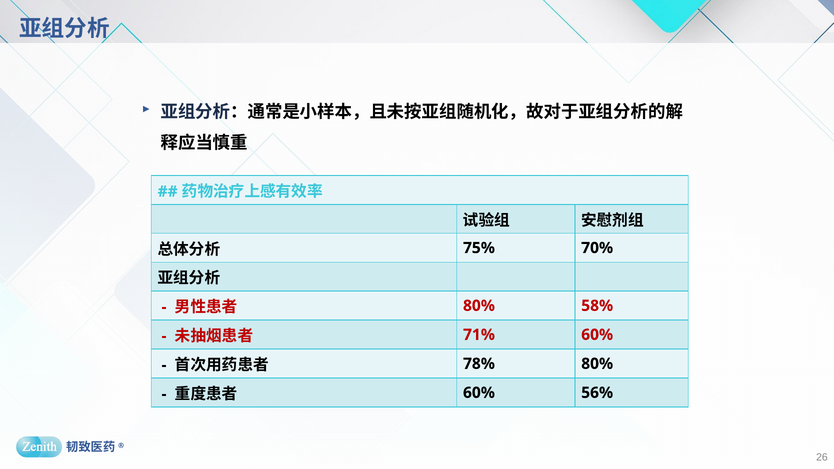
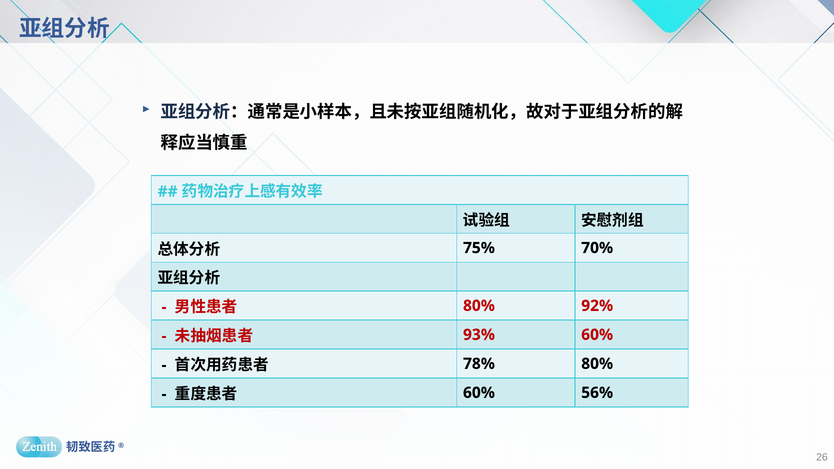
58%: 58% -> 92% (597, 306)
71%: 71% -> 93% (479, 335)
